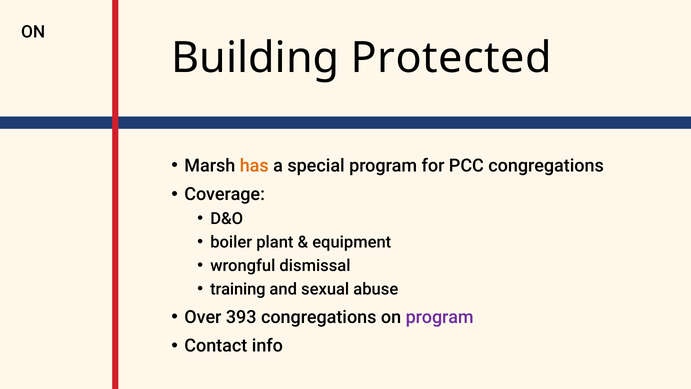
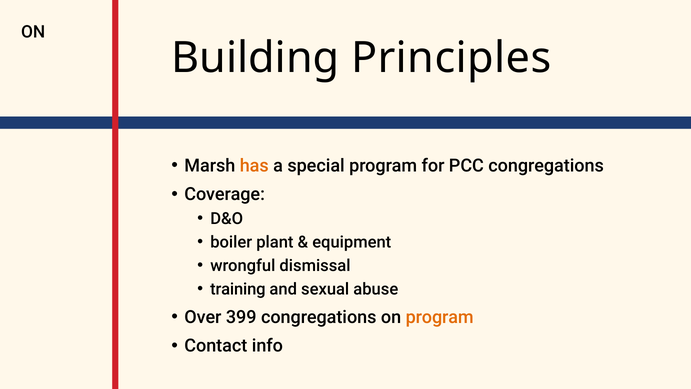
Protected: Protected -> Principles (451, 58)
393: 393 -> 399 (241, 317)
program colour: purple -> orange (440, 317)
